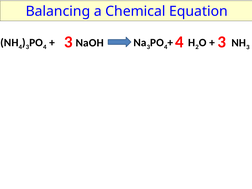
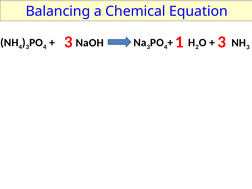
3 4: 4 -> 1 (179, 42)
